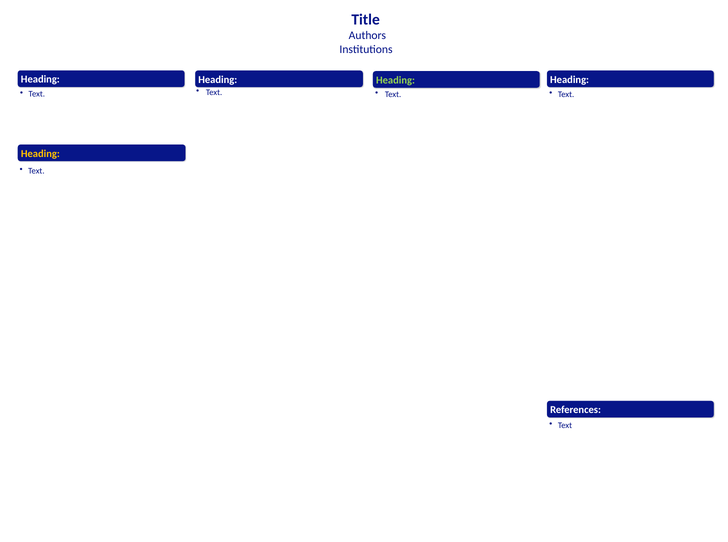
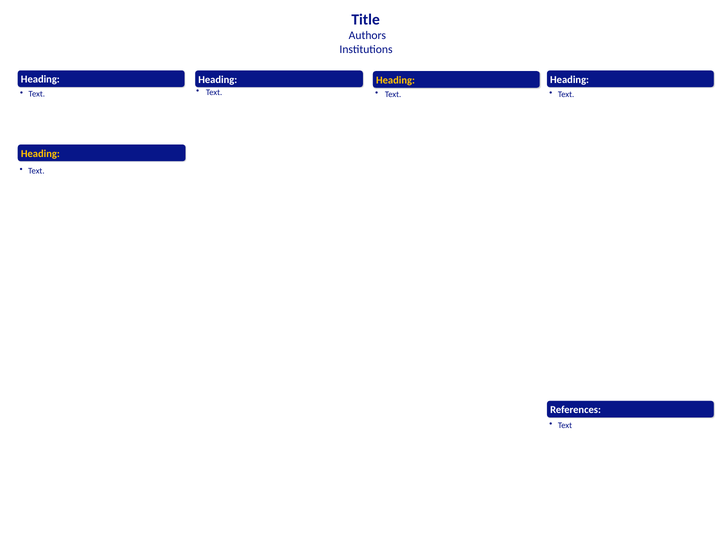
Heading colour: light green -> yellow (395, 80)
